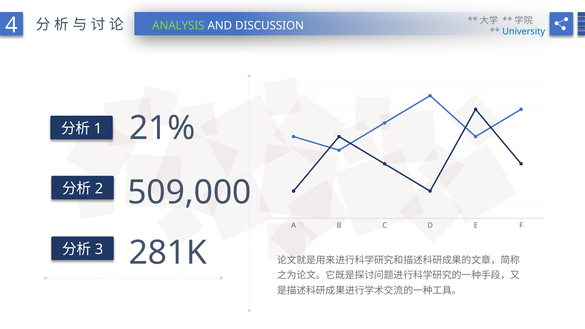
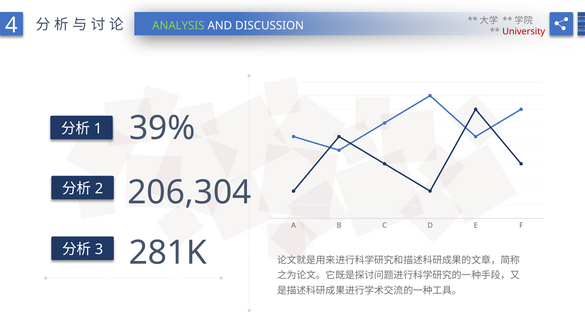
University colour: blue -> red (524, 31)
21%: 21% -> 39% (162, 128)
509,000: 509,000 -> 206,304 (189, 192)
